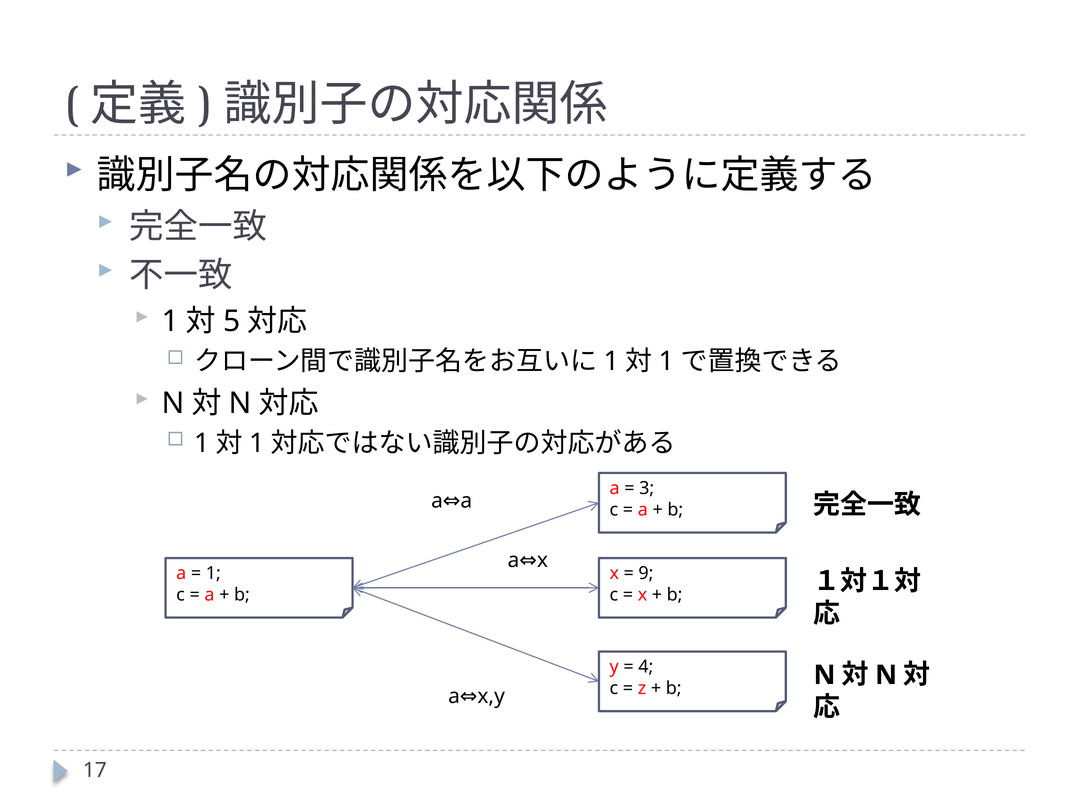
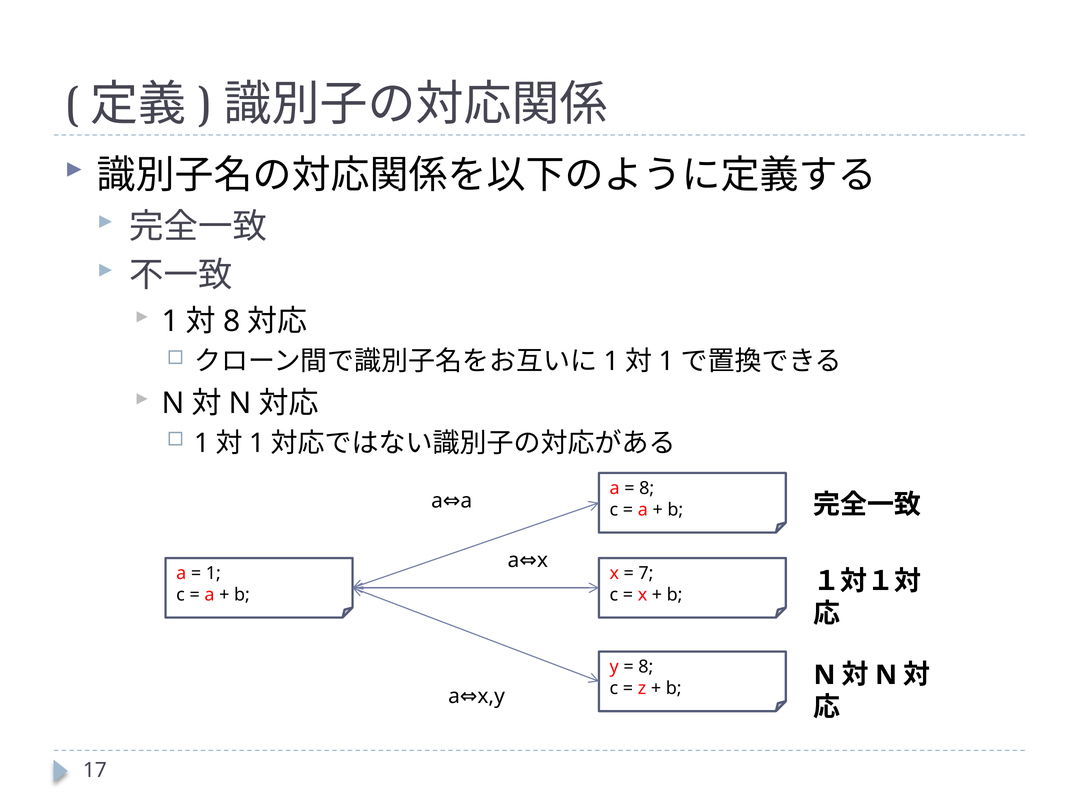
5: 5 -> 8 (232, 321)
3: 3 -> 8 (647, 488)
9: 9 -> 7 (646, 573)
4: 4 -> 8 (646, 666)
